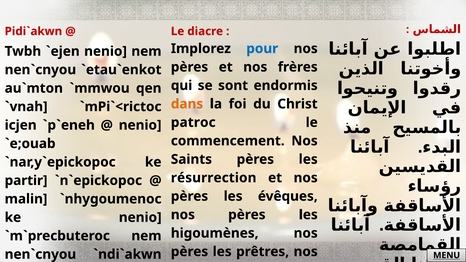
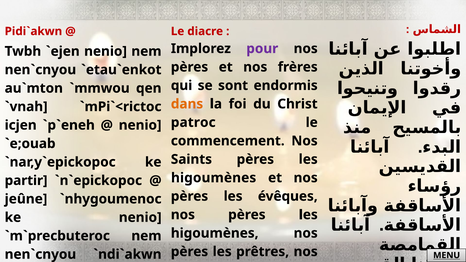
pour colour: blue -> purple (262, 49)
résurrection: résurrection -> higoumènes (214, 178)
malin: malin -> jeûne (26, 199)
